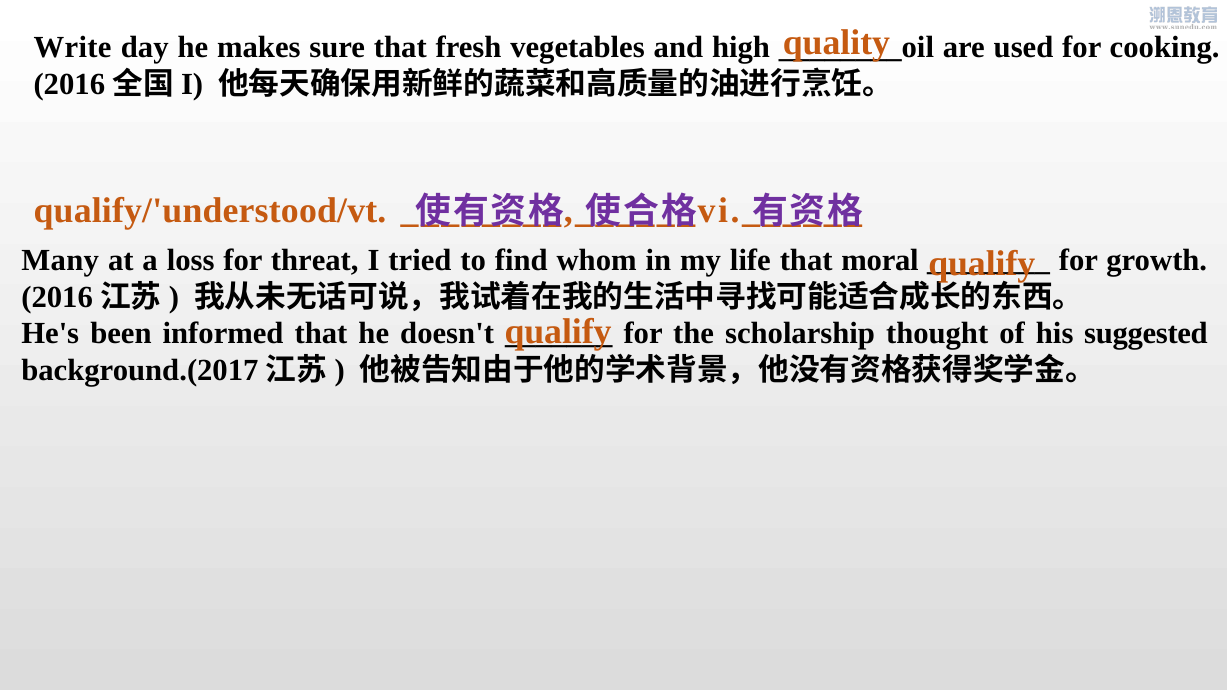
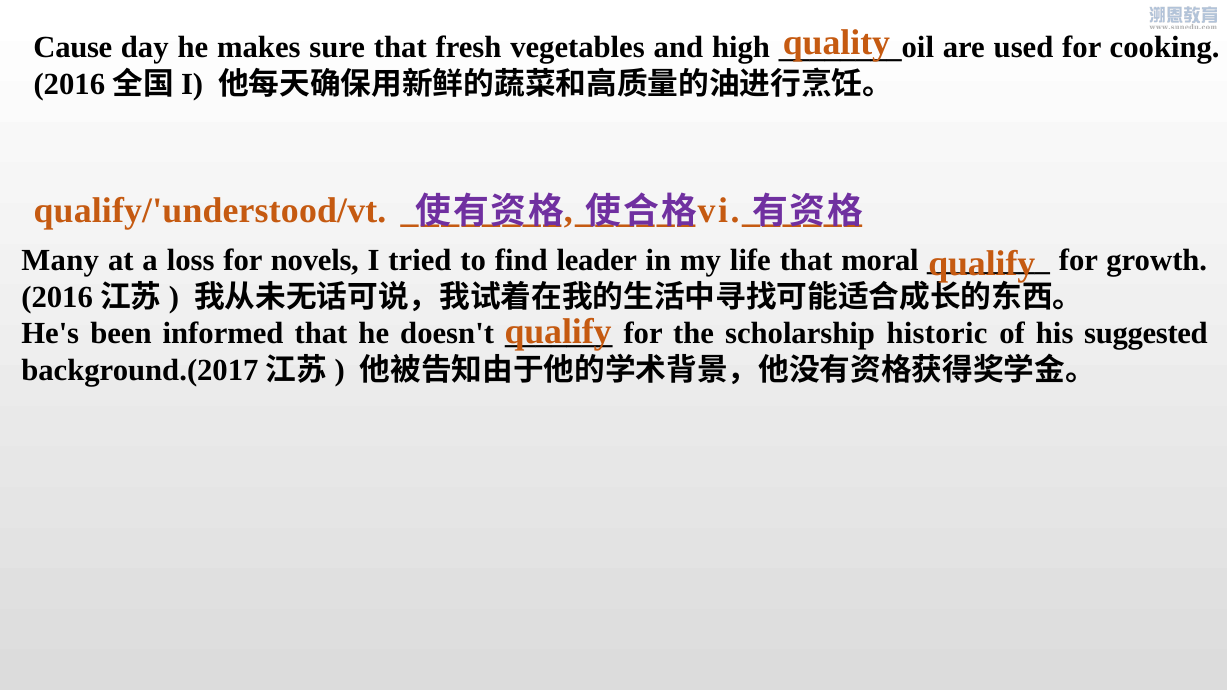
Write: Write -> Cause (73, 47)
threat: threat -> novels (315, 260)
whom: whom -> leader (597, 260)
thought: thought -> historic (937, 334)
